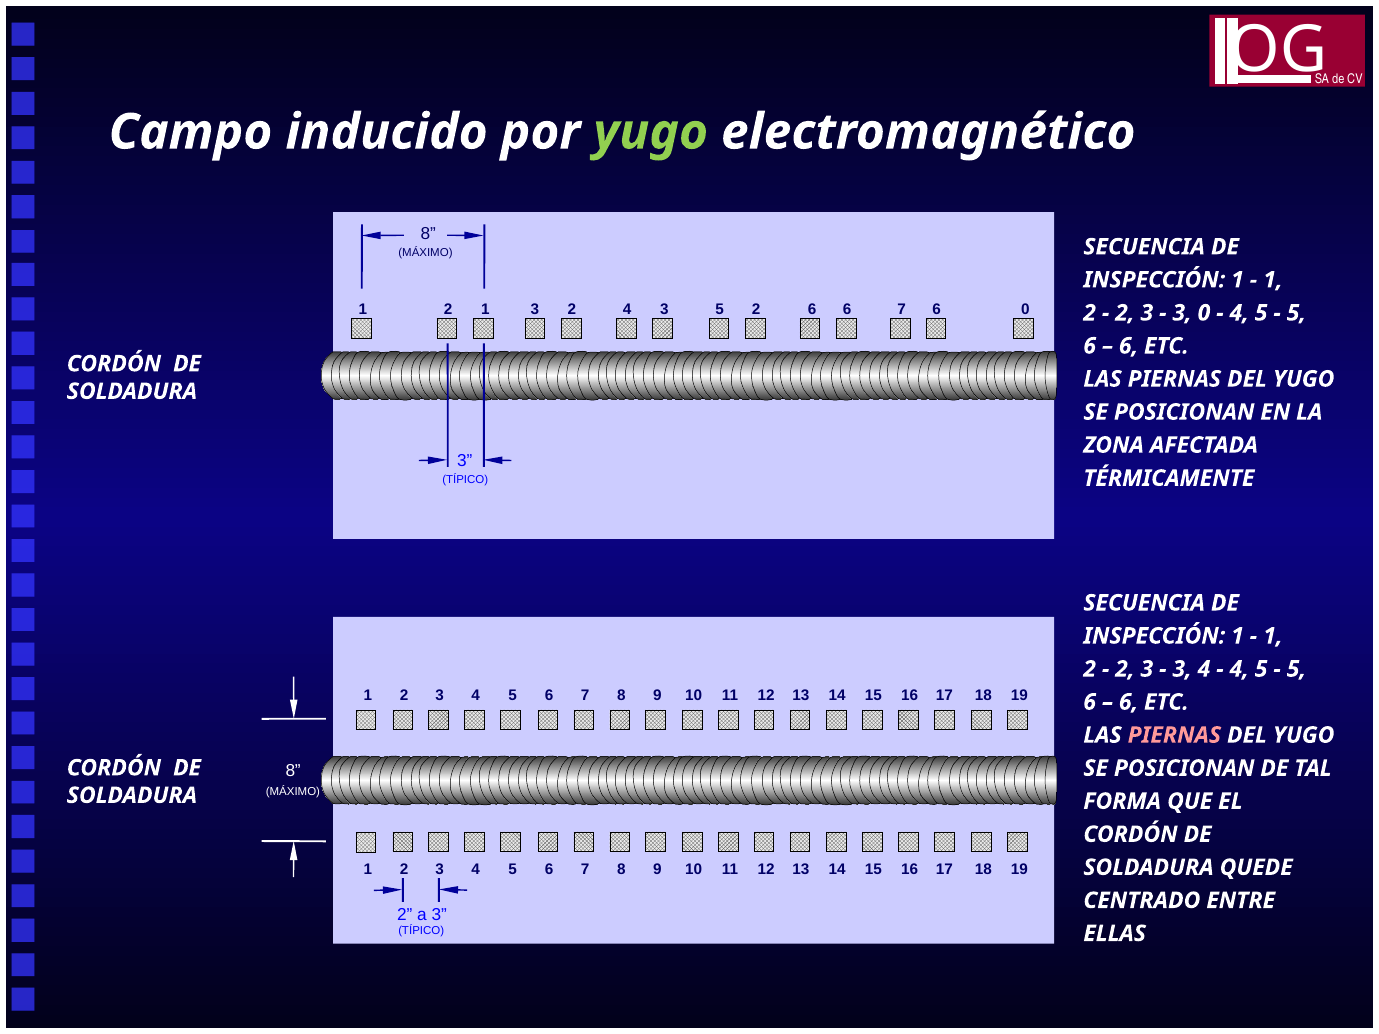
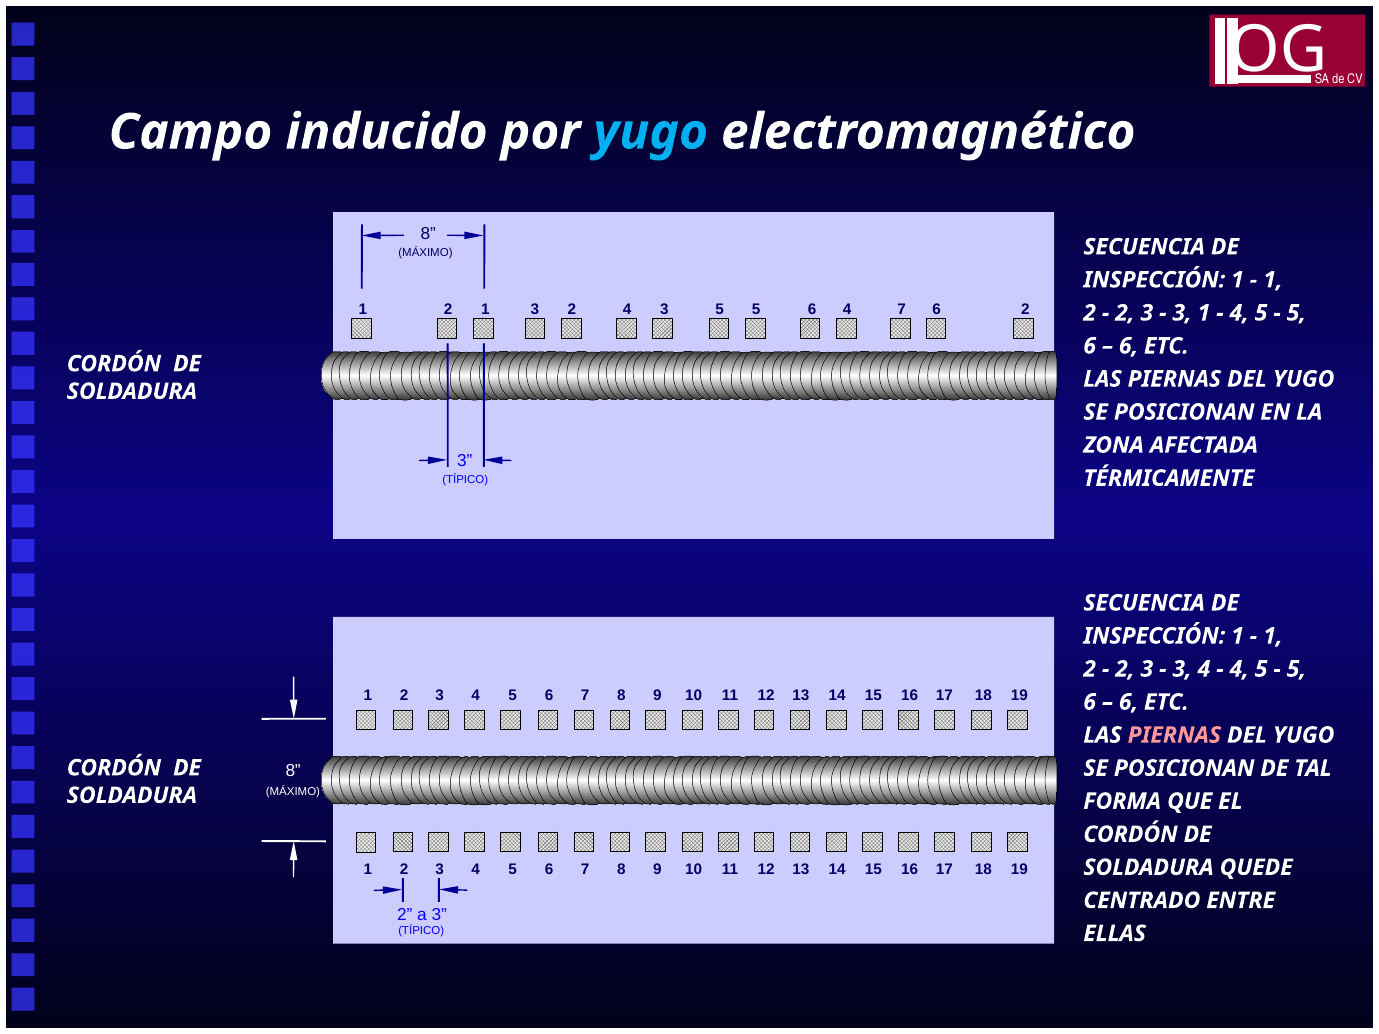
yugo colour: light green -> light blue (651, 132)
2: 2 -> 5 (756, 310)
6: 6 -> 4 (847, 310)
7 0: 0 -> 2 (1025, 310)
3 0: 0 -> 1 (1204, 313)
